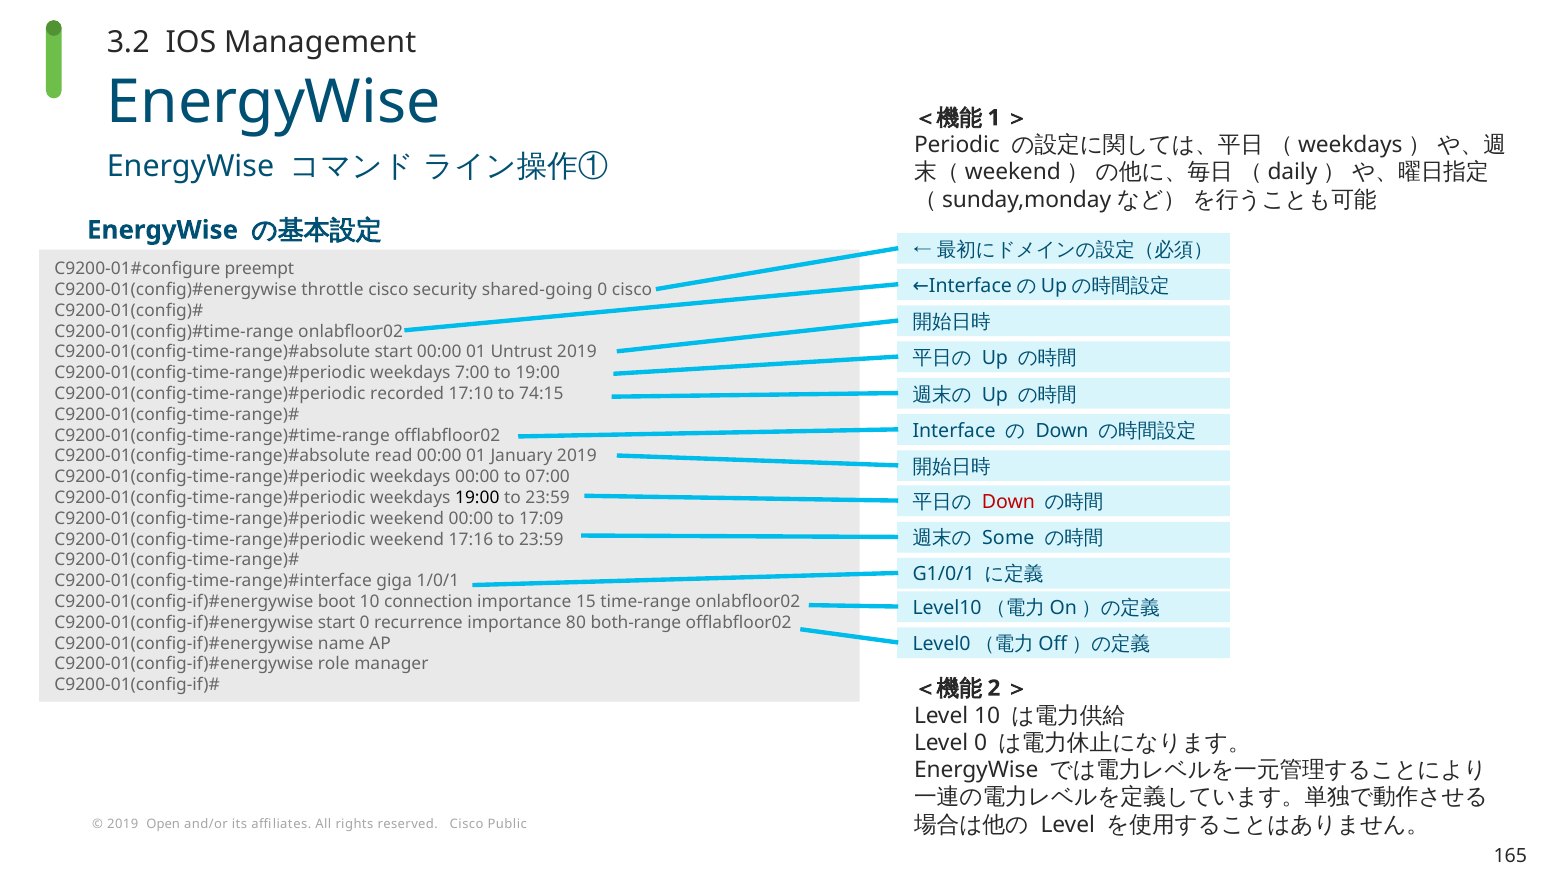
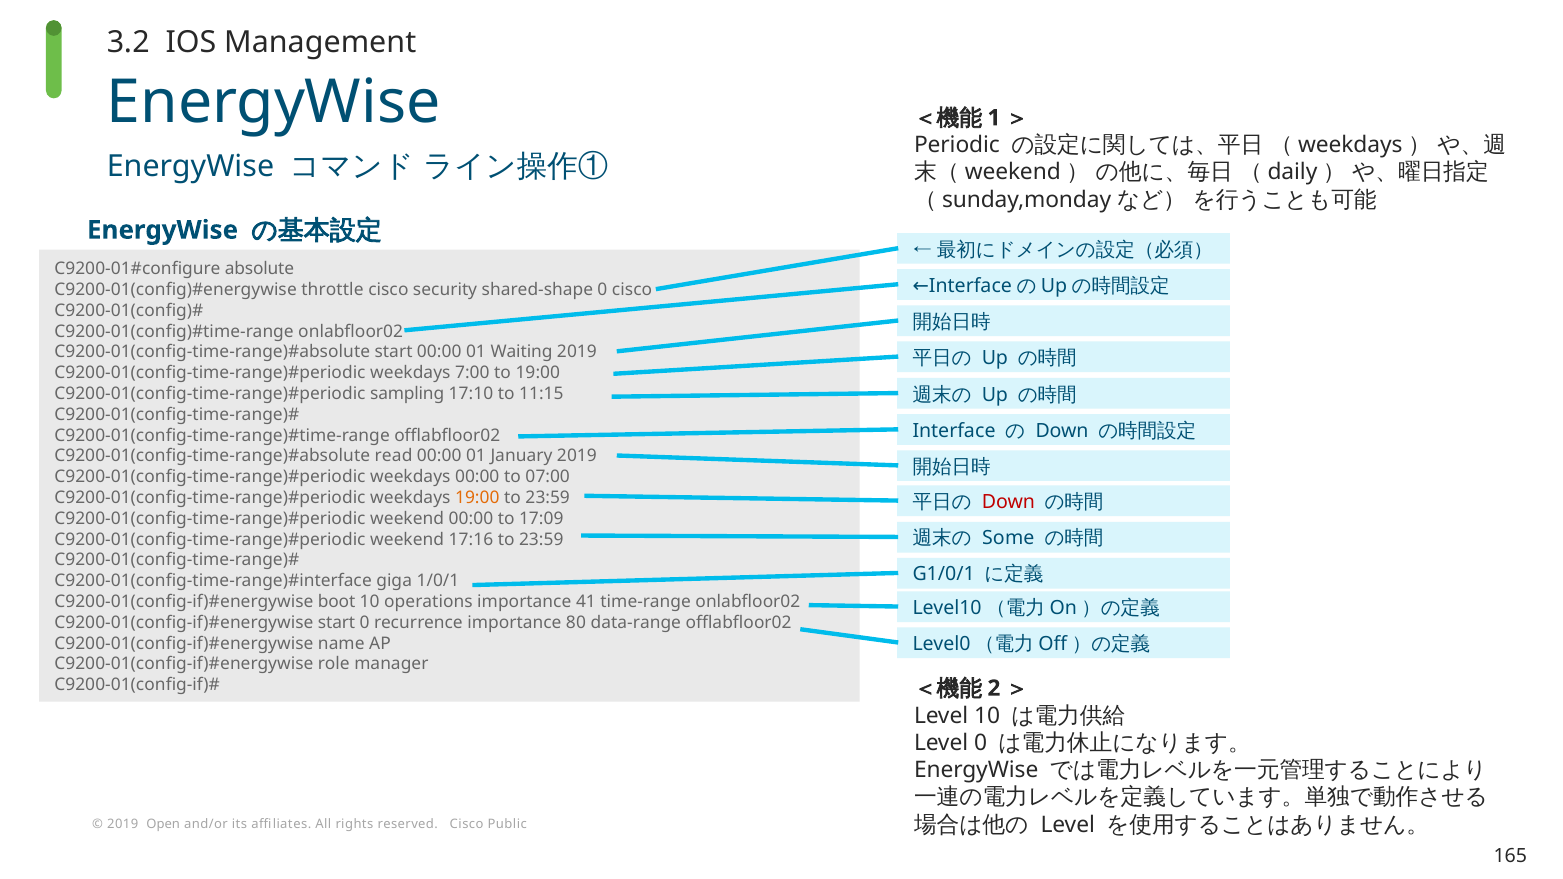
preempt: preempt -> absolute (259, 269)
shared-going: shared-going -> shared-shape (537, 290)
Untrust: Untrust -> Waiting (522, 352)
recorded: recorded -> sampling (407, 394)
74:15: 74:15 -> 11:15 (541, 394)
19:00 colour: black -> orange (477, 498)
connection: connection -> operations (428, 602)
15: 15 -> 41 (586, 602)
both-range: both-range -> data-range (636, 623)
